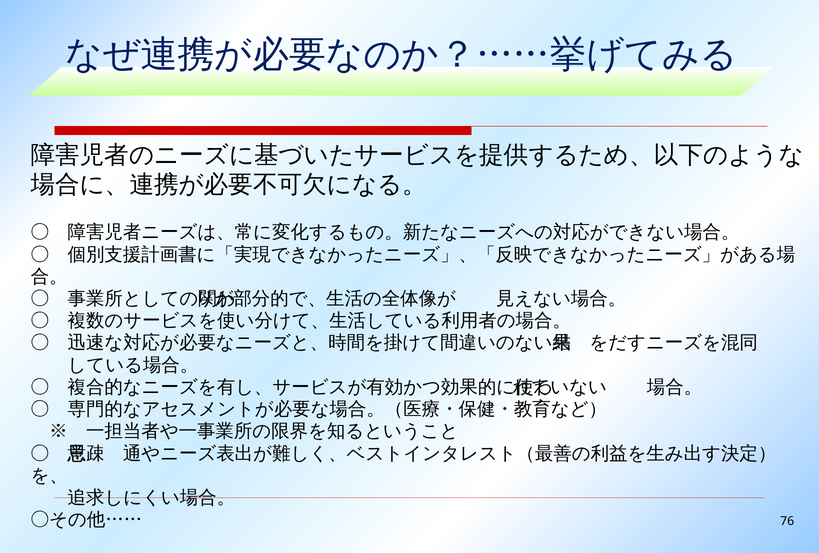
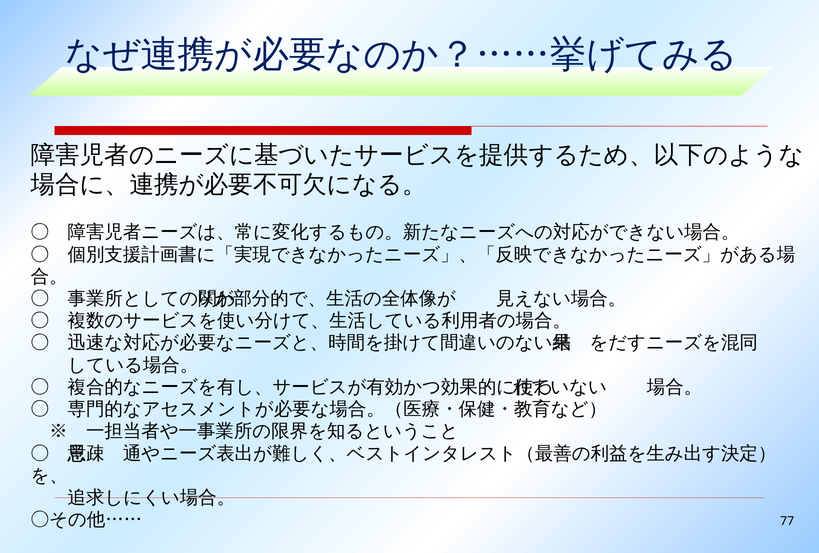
76: 76 -> 77 (787, 521)
